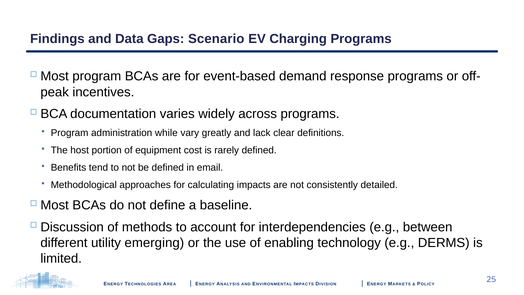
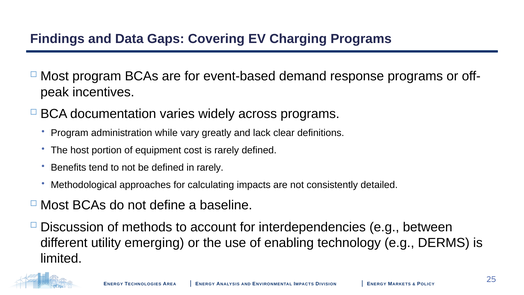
Scenario: Scenario -> Covering (216, 39)
in email: email -> rarely (210, 168)
